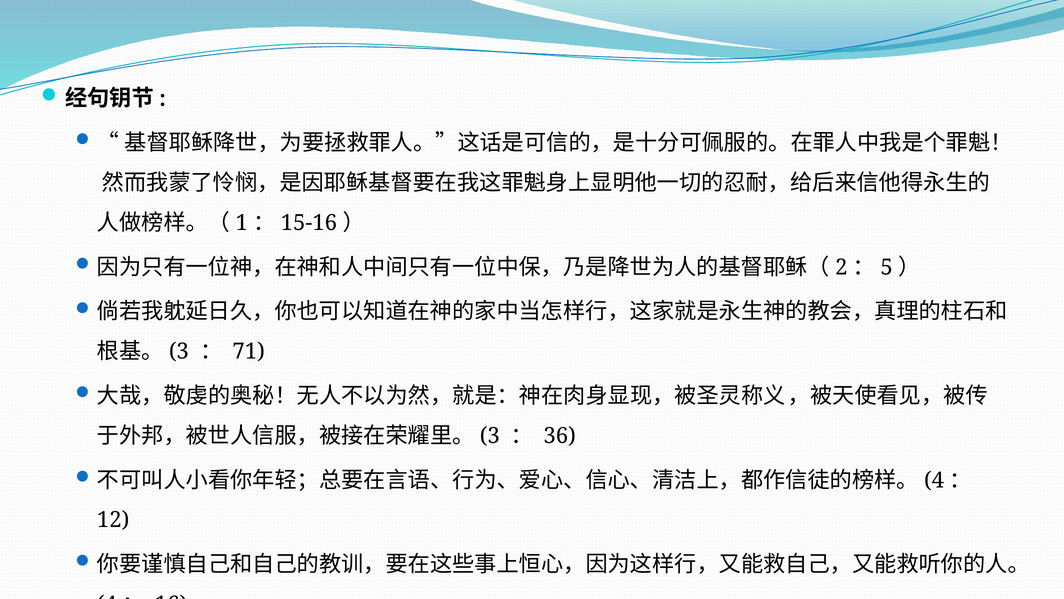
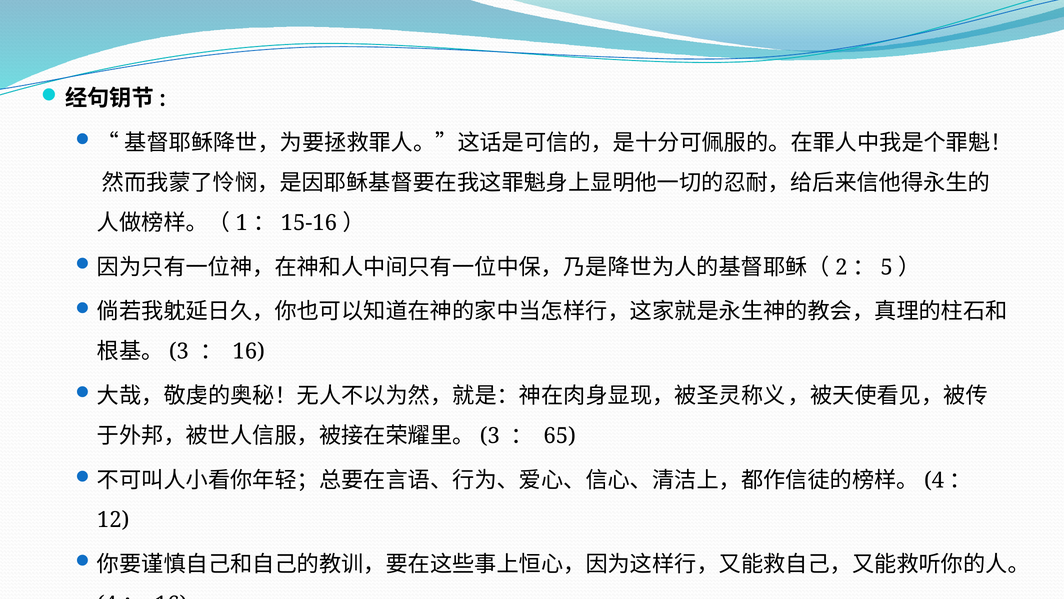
71: 71 -> 16 (249, 351)
36: 36 -> 65 (560, 436)
